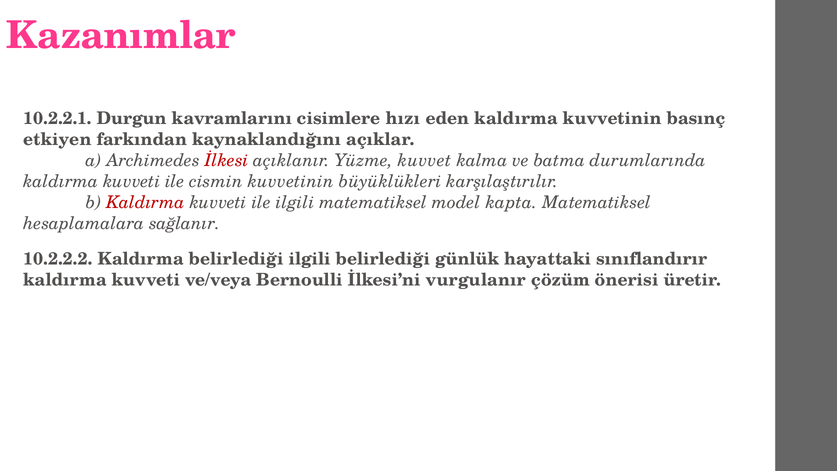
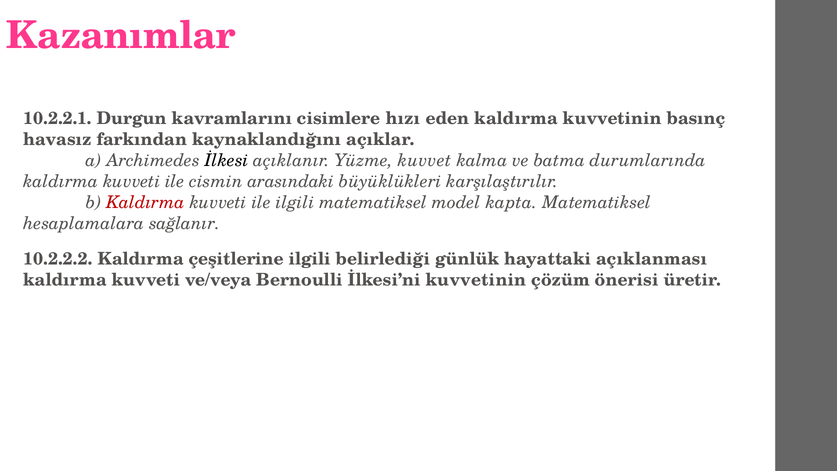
etkiyen: etkiyen -> havasız (57, 140)
İlkesi colour: red -> black (227, 161)
cismin kuvvetinin: kuvvetinin -> arasındaki (291, 181)
Kaldırma belirlediği: belirlediği -> çeşitlerine (236, 259)
sınıflandırır: sınıflandırır -> açıklanması (652, 259)
İlkesi’ni vurgulanır: vurgulanır -> kuvvetinin (476, 280)
